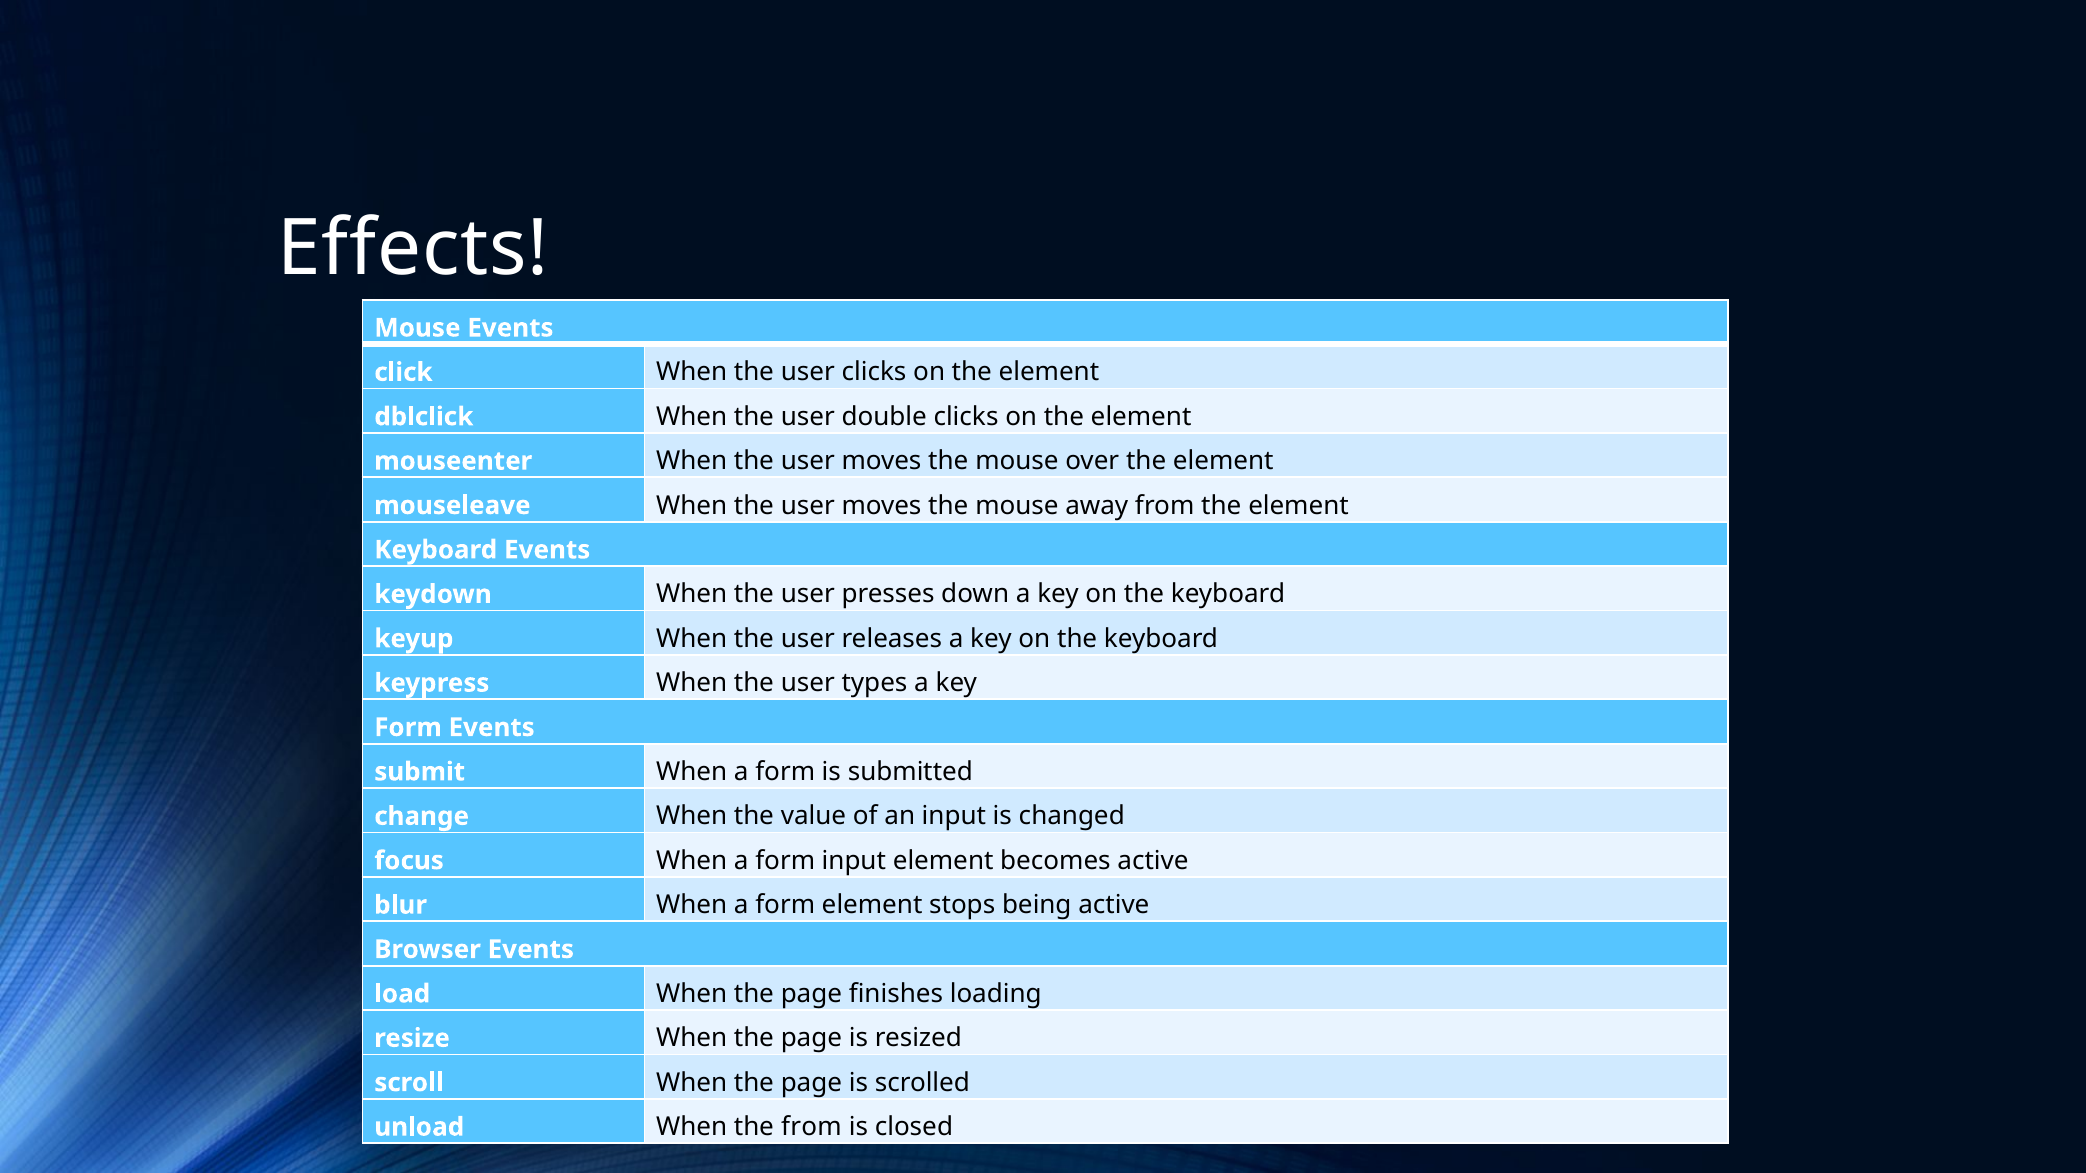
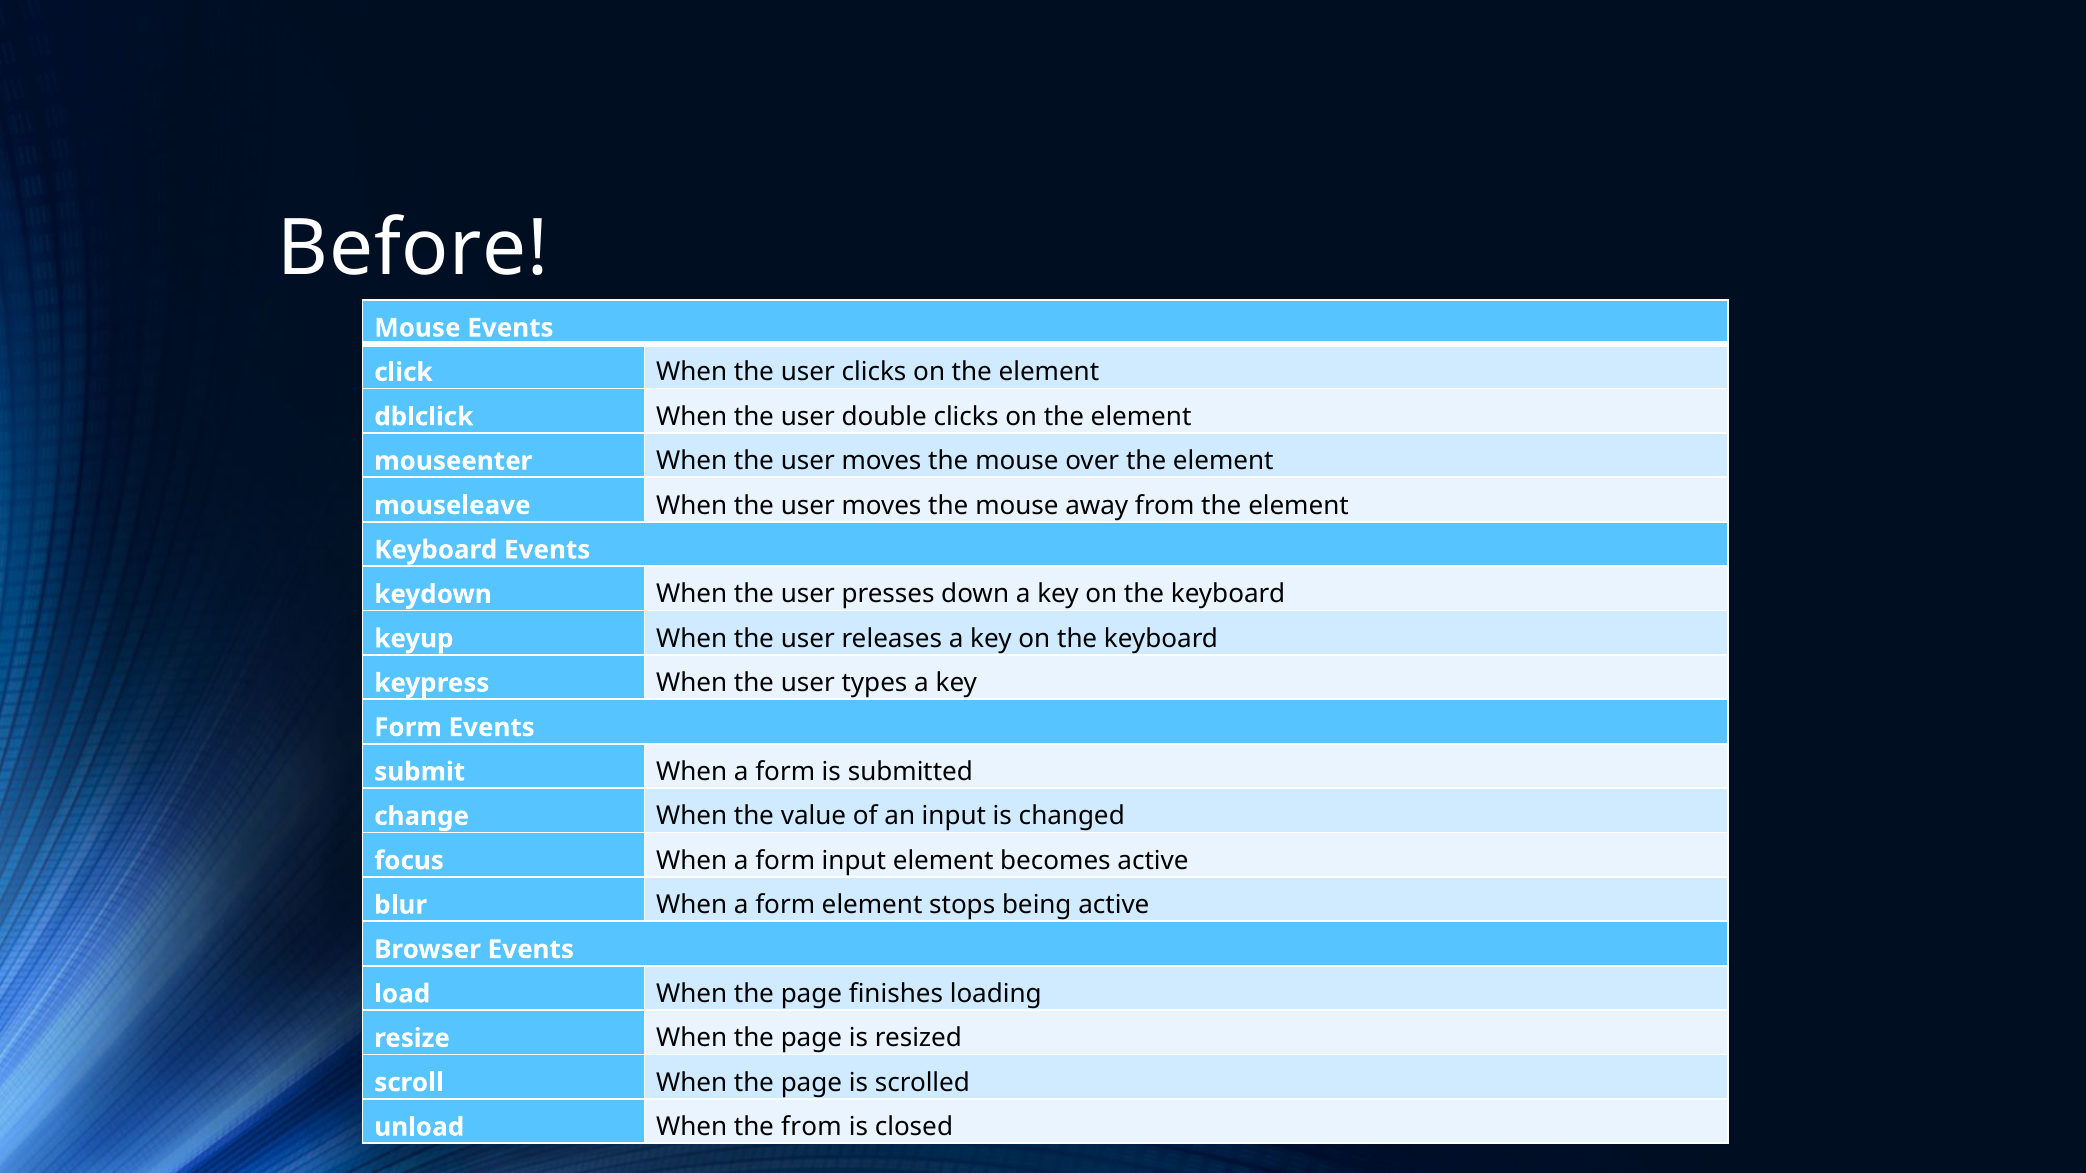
Effects: Effects -> Before (413, 249)
